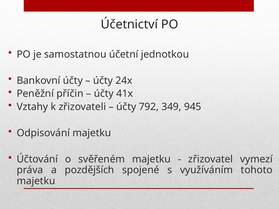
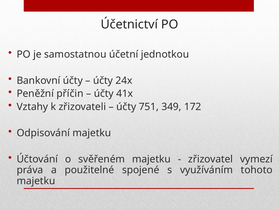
792: 792 -> 751 (149, 107)
945: 945 -> 172 (193, 107)
pozdějších: pozdějších -> použitelné (89, 170)
